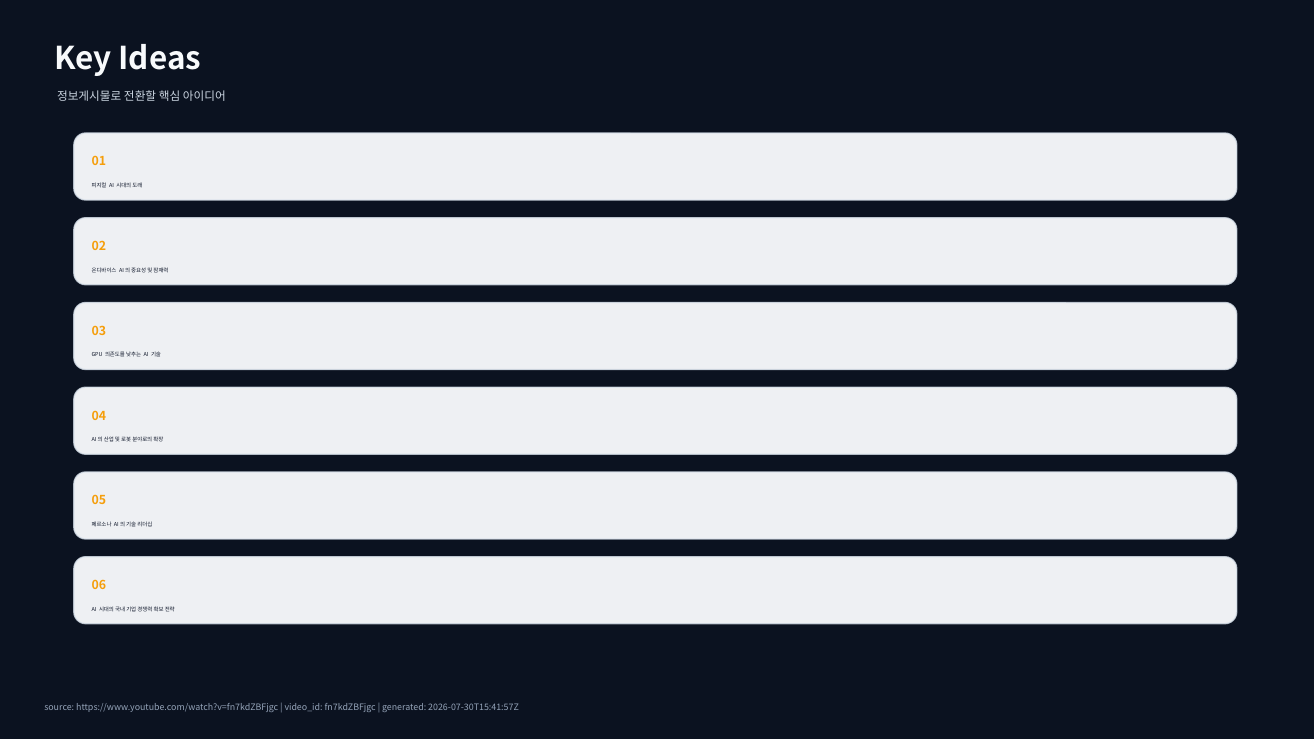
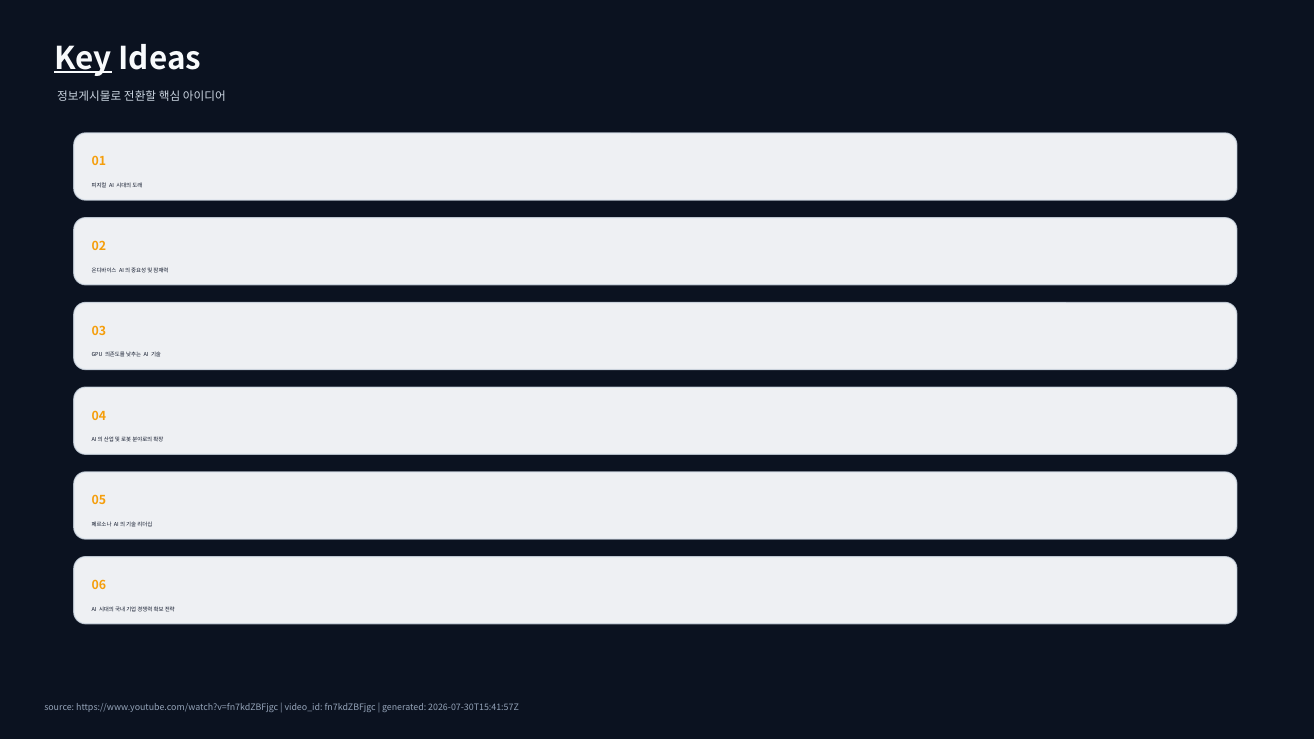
Key underline: none -> present (83, 59)
